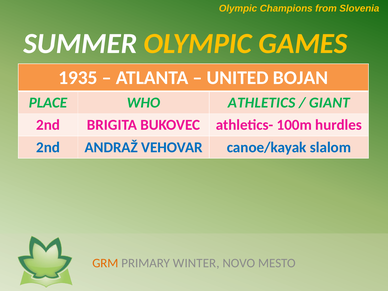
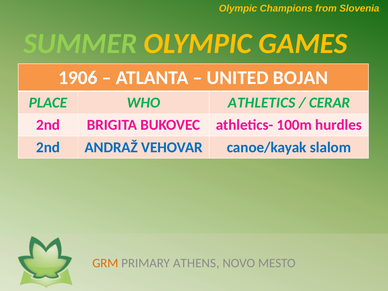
SUMMER colour: white -> light green (80, 44)
1935: 1935 -> 1906 (78, 78)
GIANT: GIANT -> CERAR (330, 103)
WINTER: WINTER -> ATHENS (196, 263)
